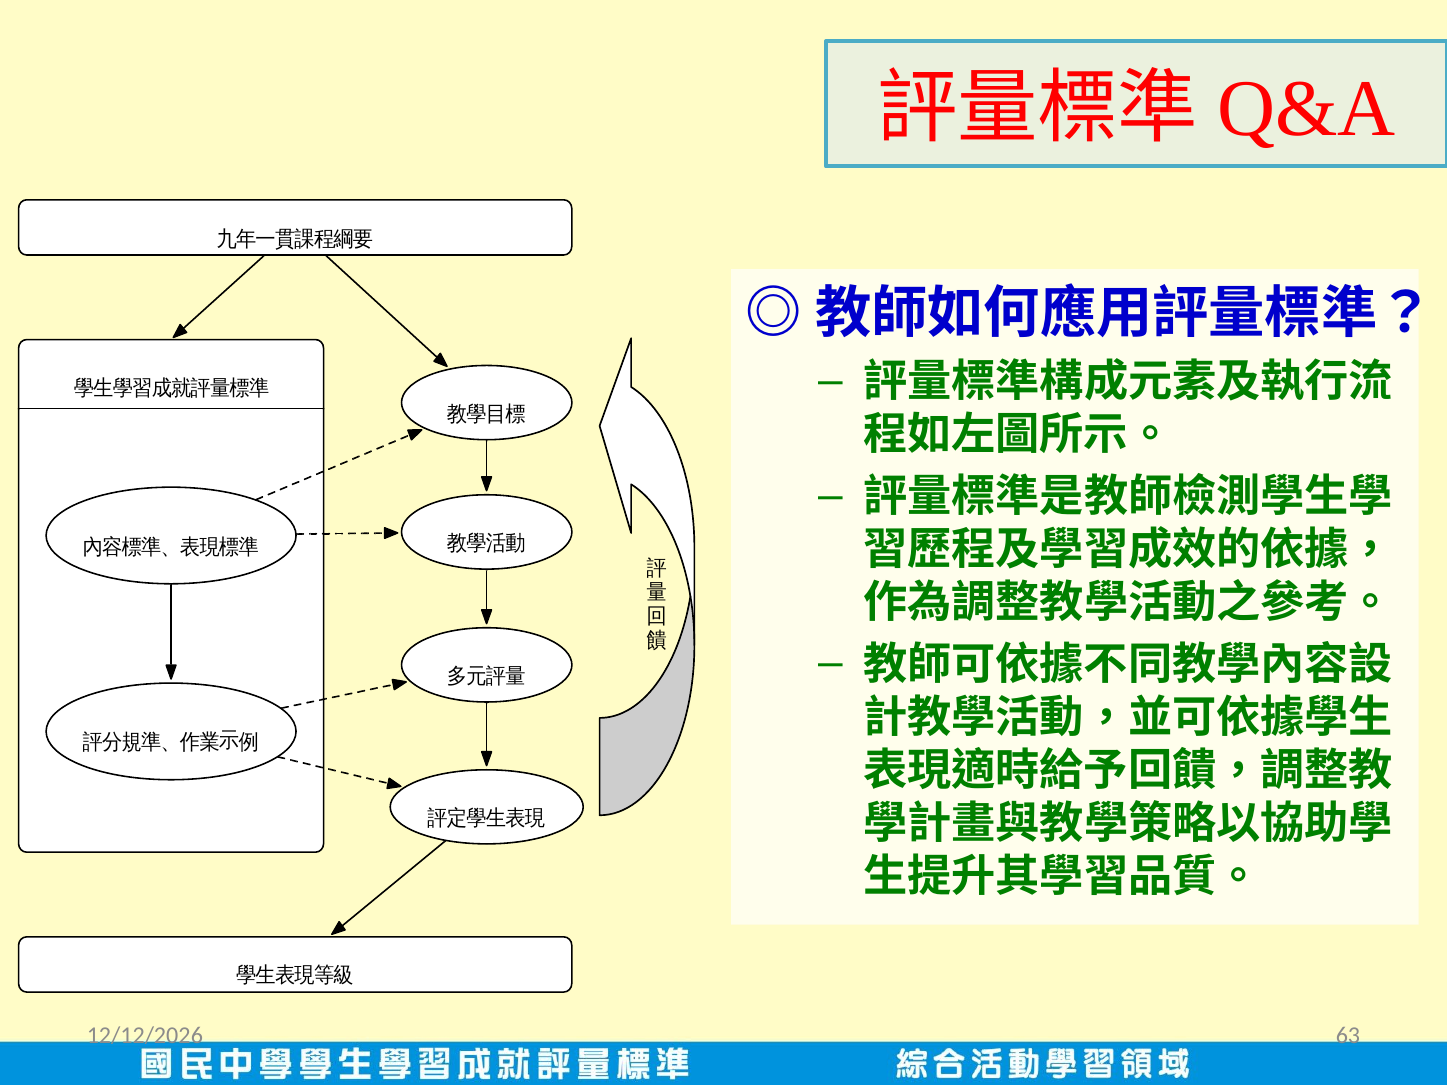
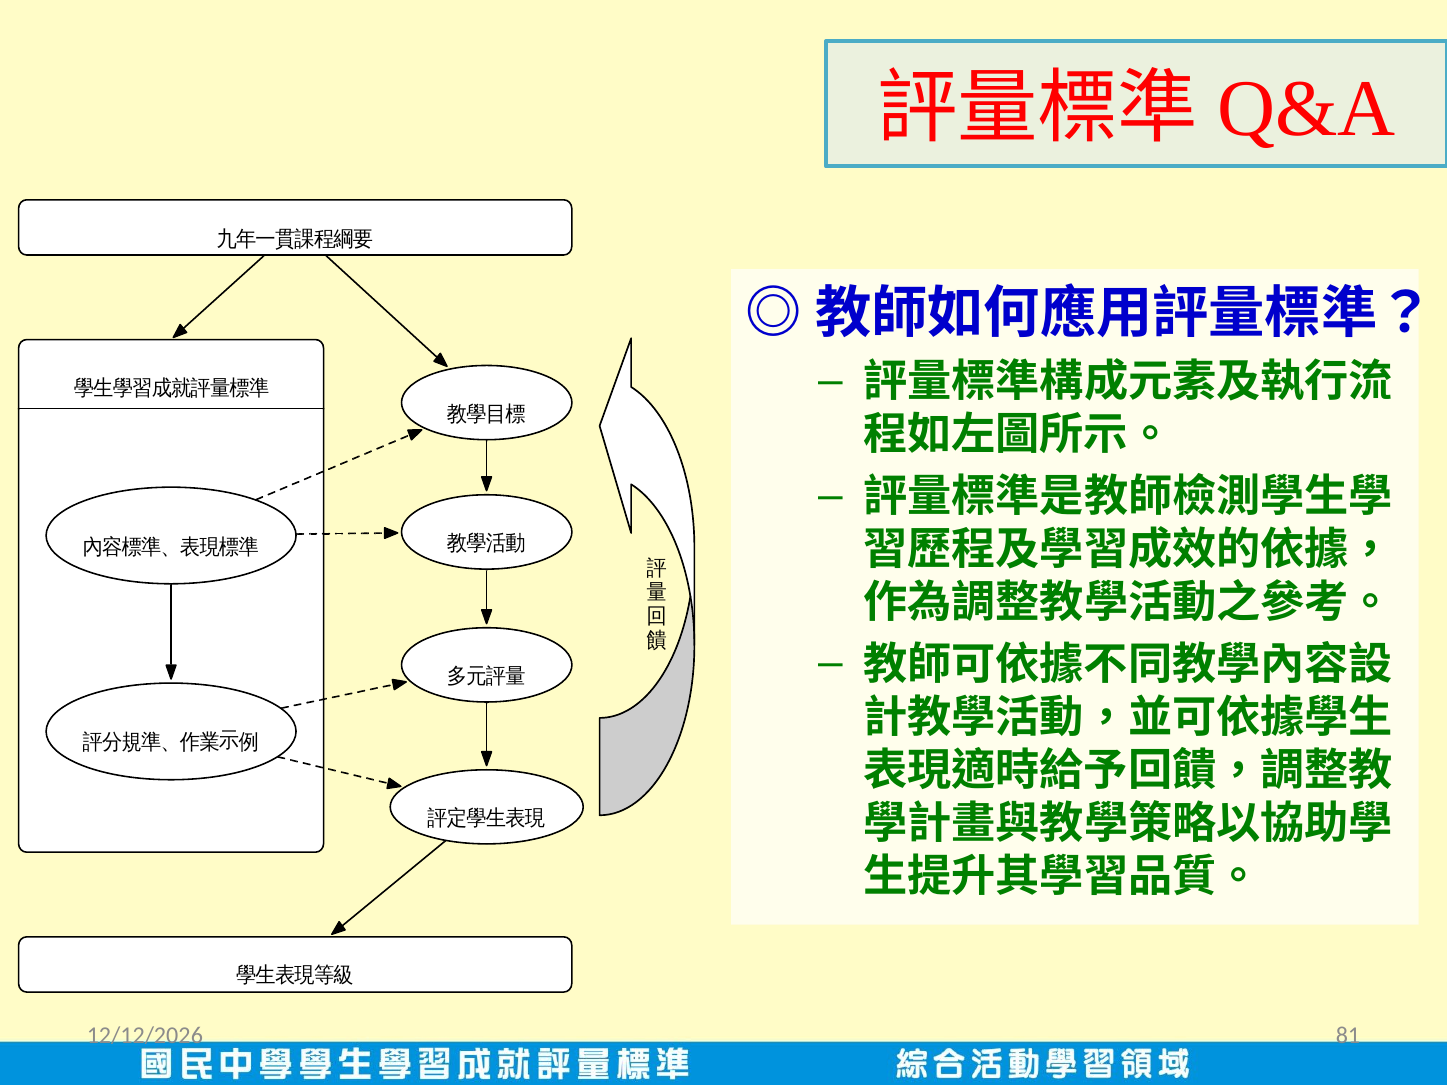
63: 63 -> 81 (1348, 1036)
